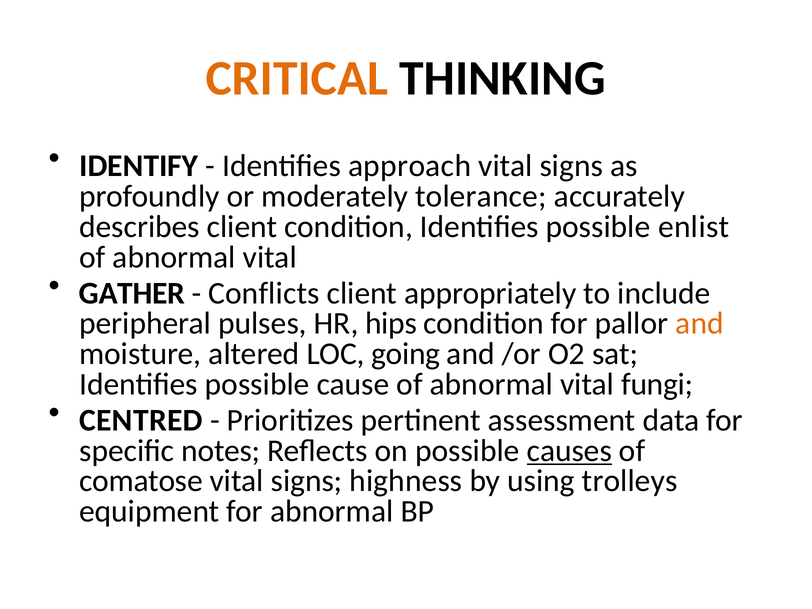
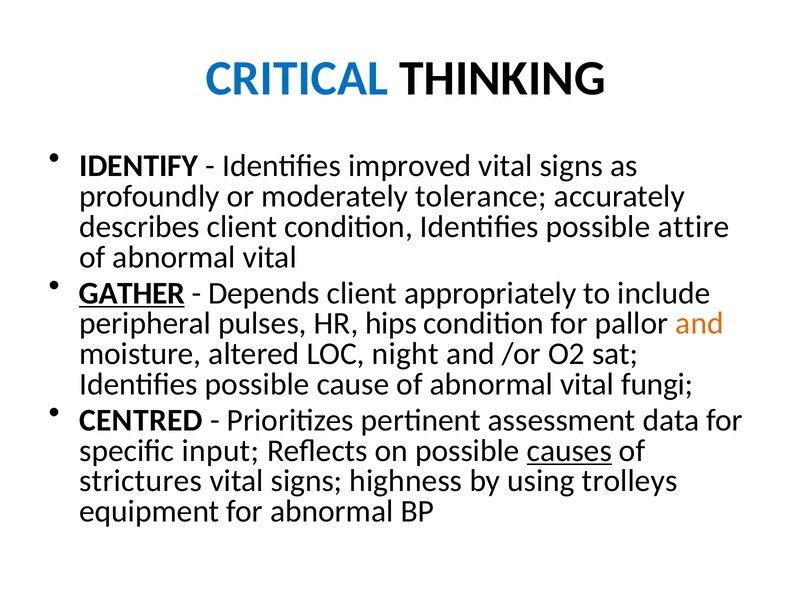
CRITICAL colour: orange -> blue (297, 79)
approach: approach -> improved (410, 166)
enlist: enlist -> attire (694, 227)
GATHER underline: none -> present (132, 293)
Conflicts: Conflicts -> Depends (264, 293)
going: going -> night (405, 354)
notes: notes -> input (221, 451)
comatose: comatose -> strictures (141, 481)
